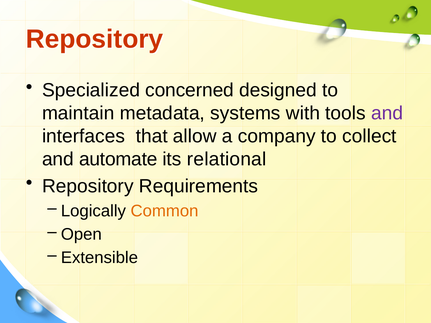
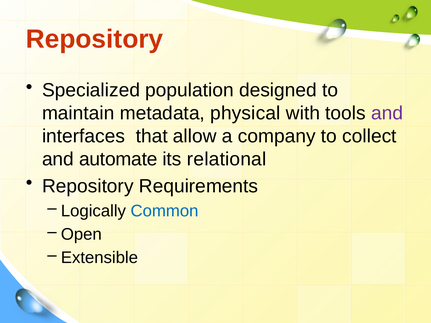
concerned: concerned -> population (190, 90)
systems: systems -> physical (245, 113)
Common colour: orange -> blue (165, 211)
